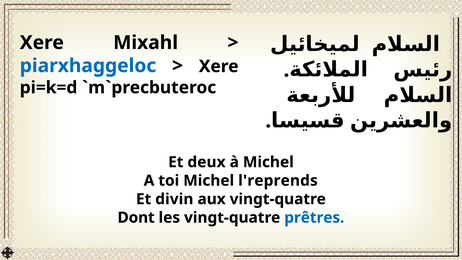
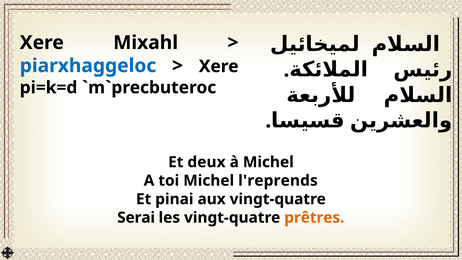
divin: divin -> pinai (174, 199)
Dont: Dont -> Serai (136, 217)
prêtres colour: blue -> orange (314, 217)
